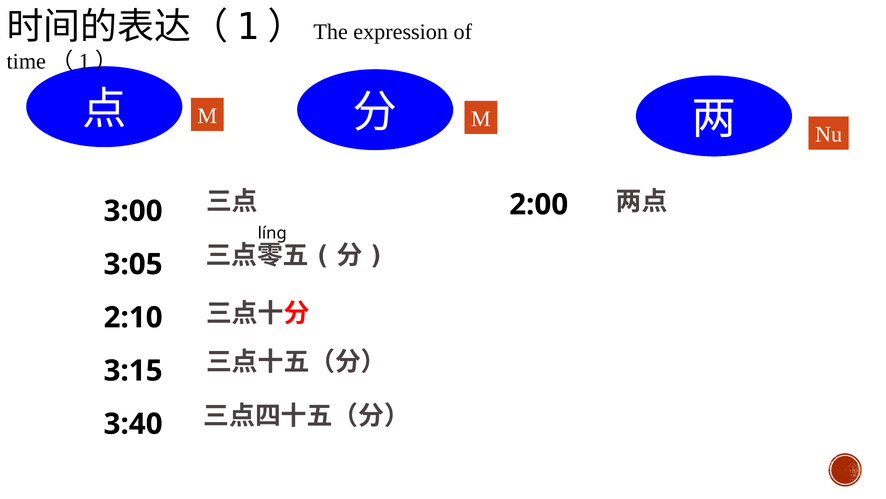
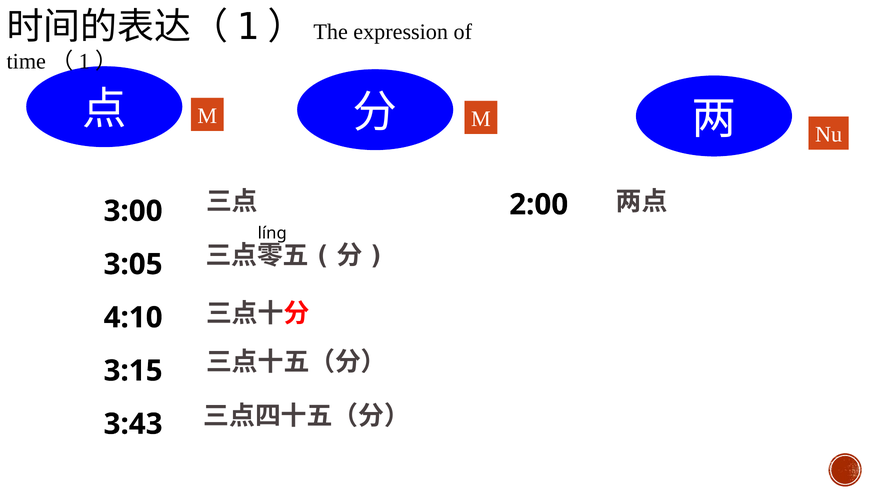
2:10: 2:10 -> 4:10 (133, 317)
3:40: 3:40 -> 3:43 (133, 424)
